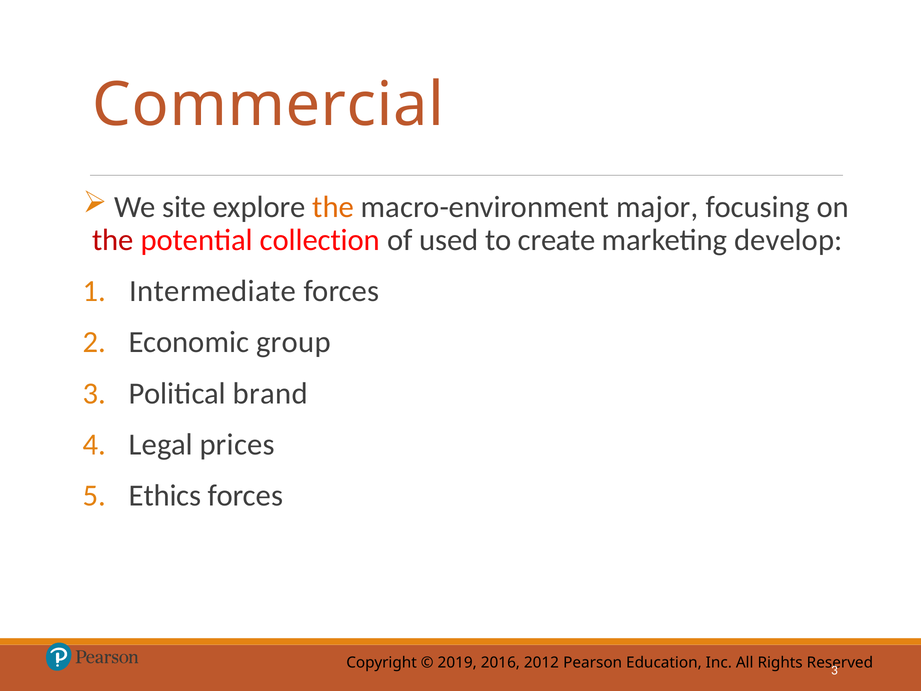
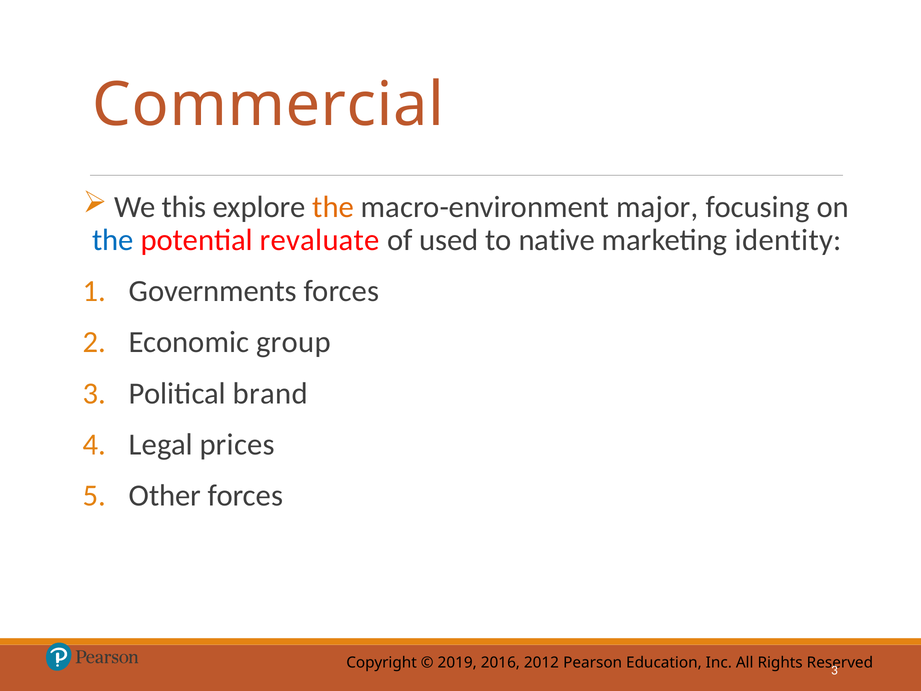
site: site -> this (184, 207)
the colour: red -> blue (113, 240)
collection: collection -> revaluate (320, 240)
create: create -> native (557, 240)
develop: develop -> identity (788, 240)
Intermediate: Intermediate -> Governments (213, 291)
Ethics: Ethics -> Other (165, 495)
